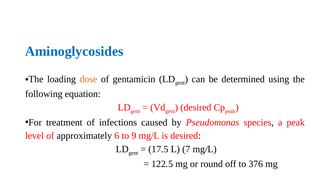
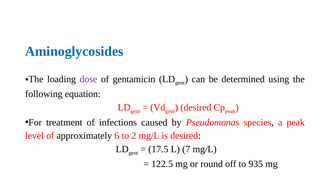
dose colour: orange -> purple (88, 79)
9: 9 -> 2 (134, 135)
376: 376 -> 935 (256, 164)
